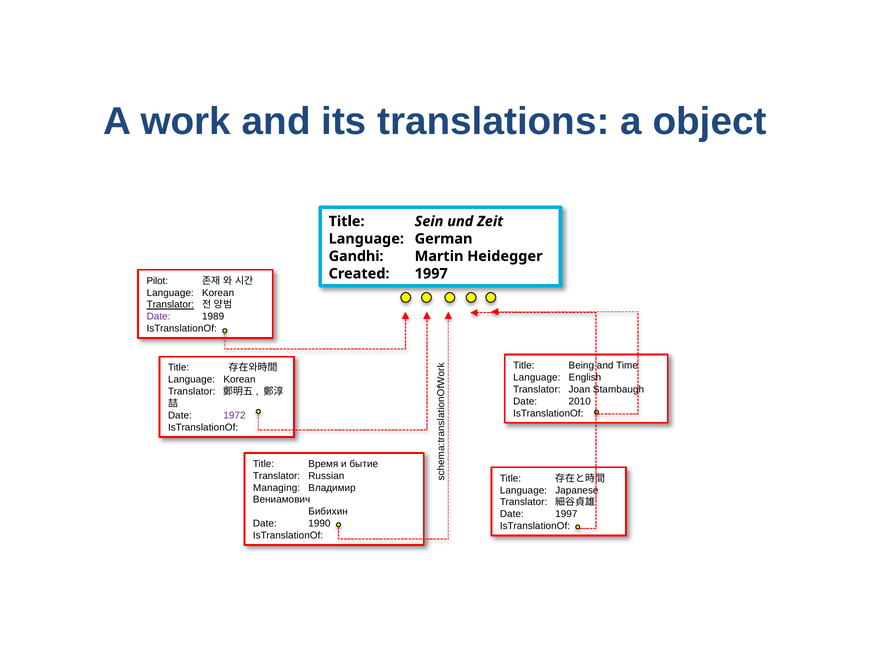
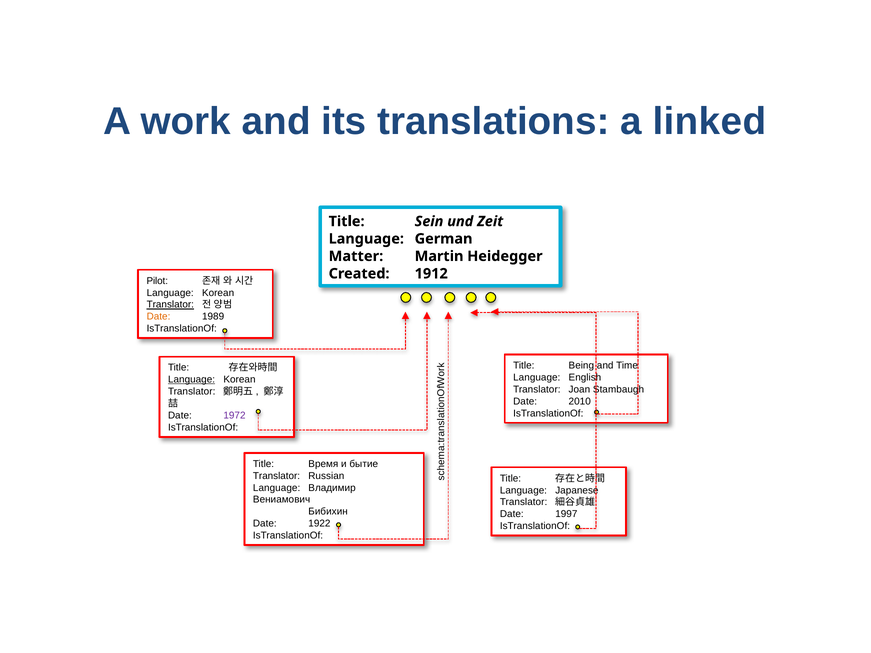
object: object -> linked (709, 122)
Gandhi: Gandhi -> Matter (356, 256)
Created 1997: 1997 -> 1912 (431, 274)
Date colour: purple -> orange (159, 317)
Language underline: none -> present (192, 380)
Managing: Managing -> Language (277, 488)
1990: 1990 -> 1922 (319, 524)
